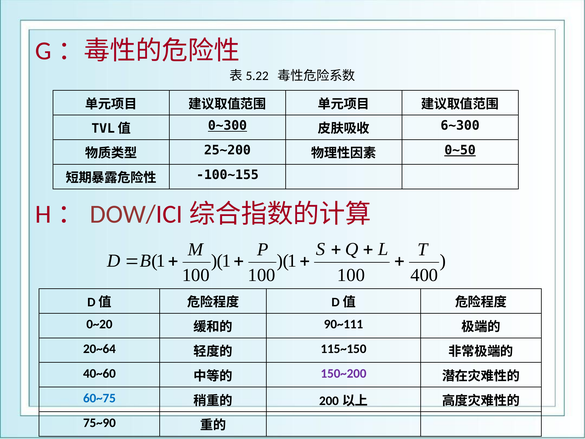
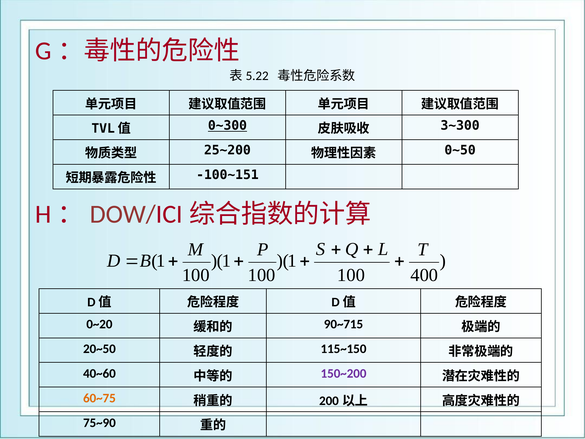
6~300: 6~300 -> 3~300 (460, 126)
0~50 underline: present -> none (460, 150)
-100~155: -100~155 -> -100~151 (227, 175)
90~111: 90~111 -> 90~715 (344, 324)
20~64: 20~64 -> 20~50 (99, 349)
60~75 colour: blue -> orange (99, 398)
